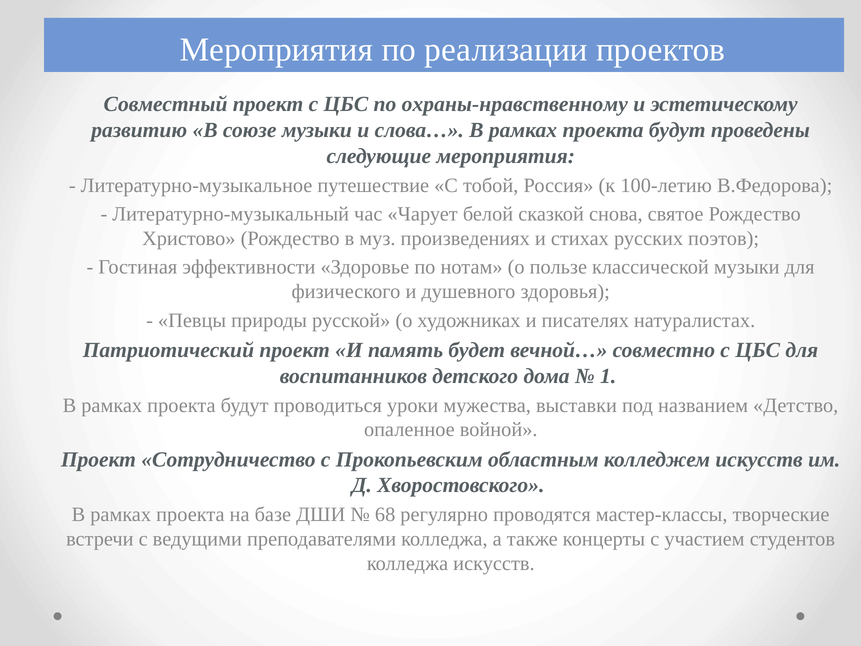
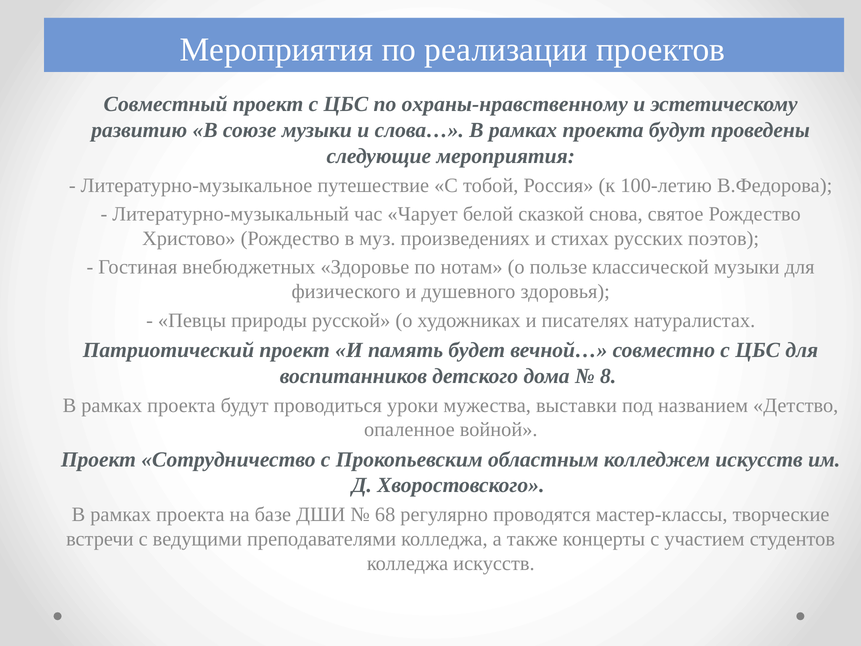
эффективности: эффективности -> внебюджетных (249, 267)
1: 1 -> 8 (608, 376)
